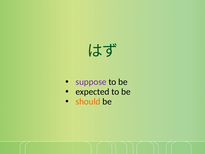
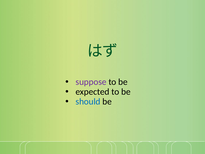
should colour: orange -> blue (88, 101)
